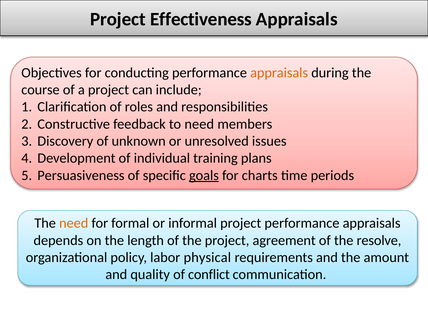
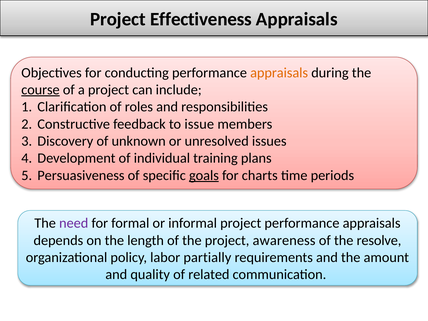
course underline: none -> present (40, 90)
to need: need -> issue (199, 124)
need colour: orange -> purple (74, 223)
agreement: agreement -> awareness (284, 240)
physical: physical -> partially (207, 257)
conflict: conflict -> related (209, 275)
